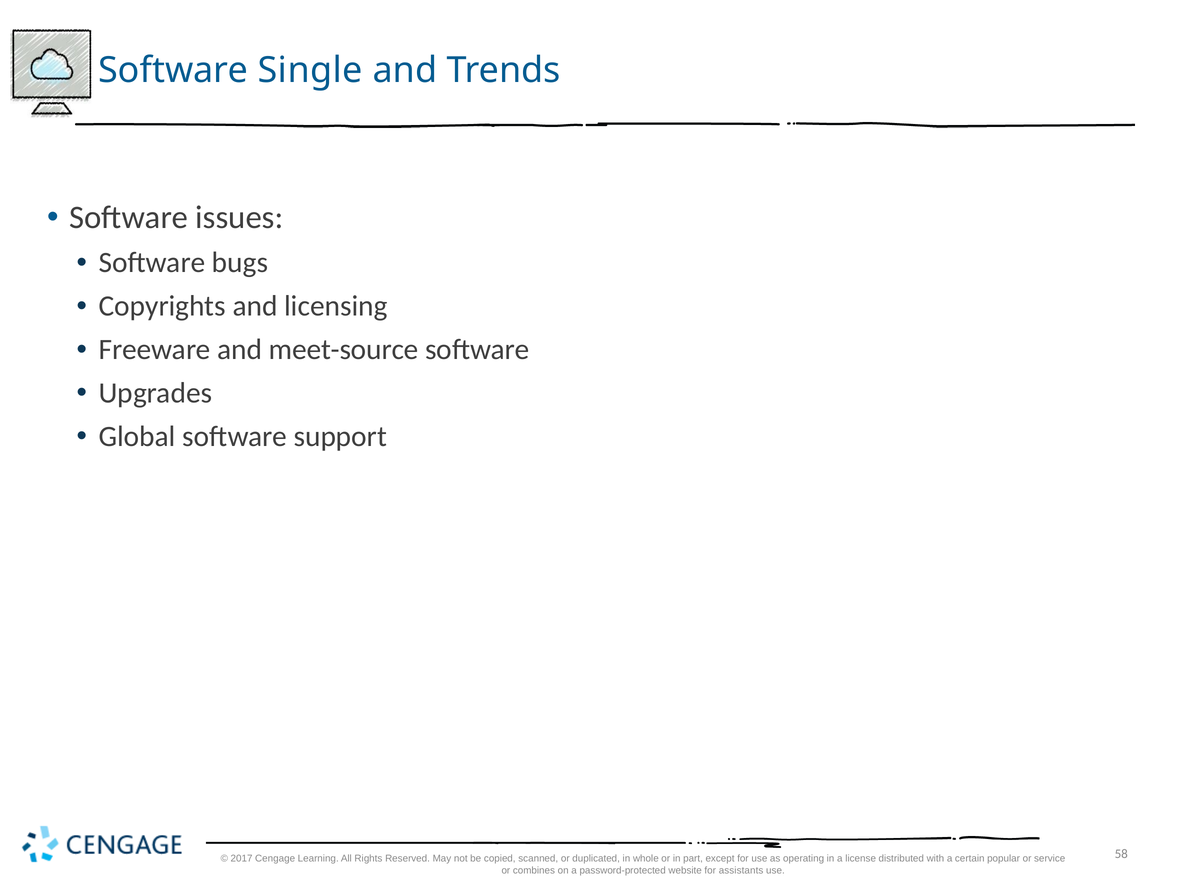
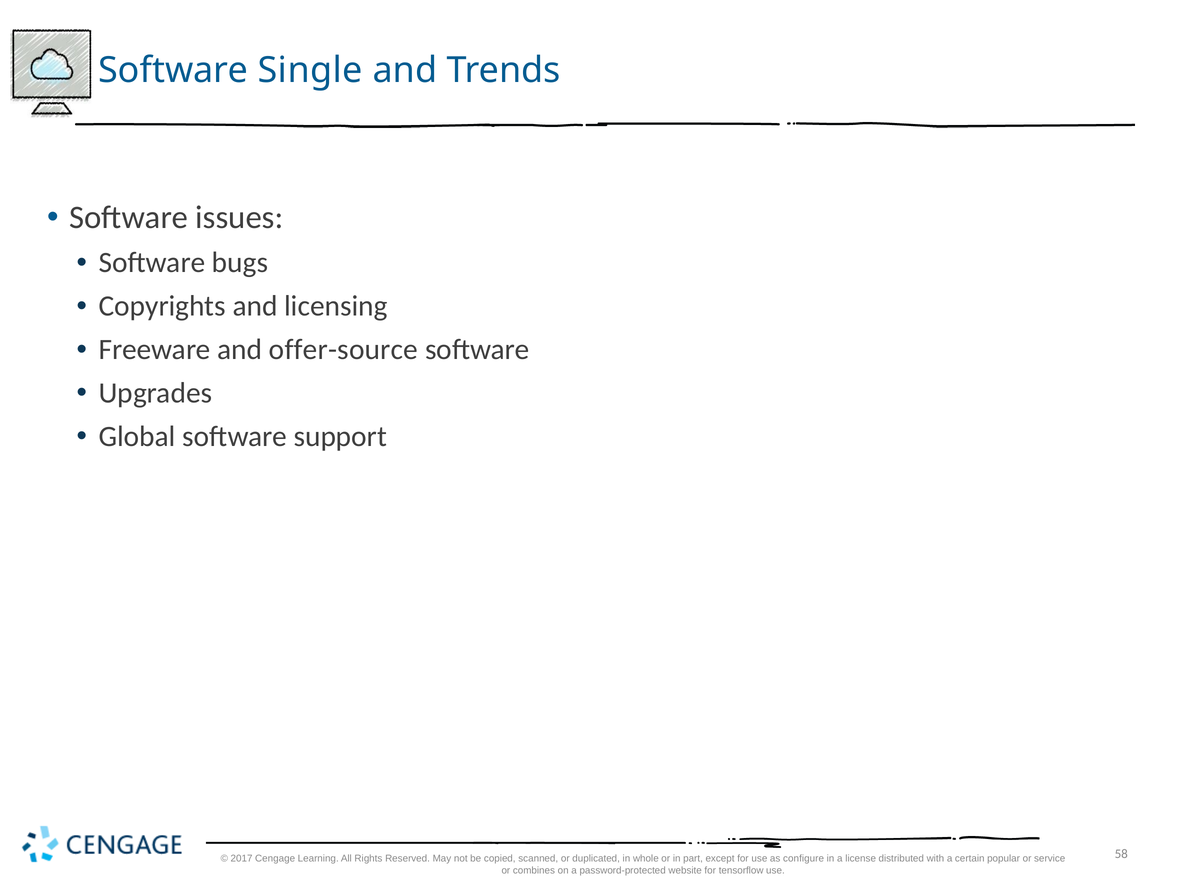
meet-source: meet-source -> offer-source (343, 350)
operating: operating -> configure (804, 859)
assistants: assistants -> tensorflow (741, 871)
